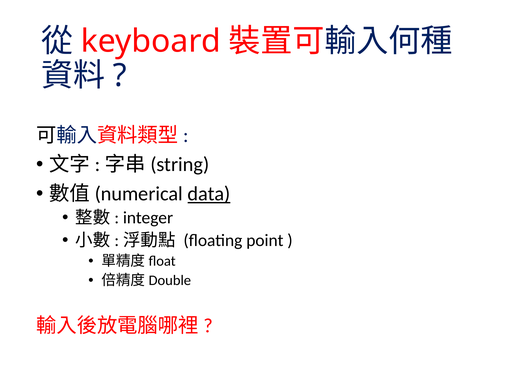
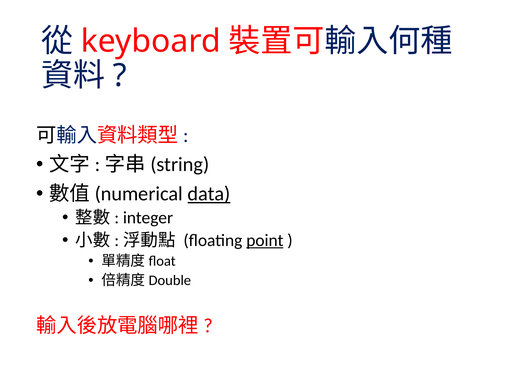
point underline: none -> present (265, 240)
